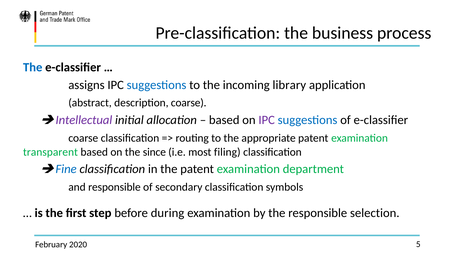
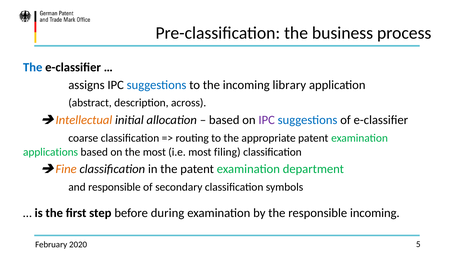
description coarse: coarse -> across (189, 103)
Intellectual colour: purple -> orange (84, 120)
transparent: transparent -> applications (51, 152)
the since: since -> most (154, 152)
Fine colour: blue -> orange (66, 169)
responsible selection: selection -> incoming (375, 213)
